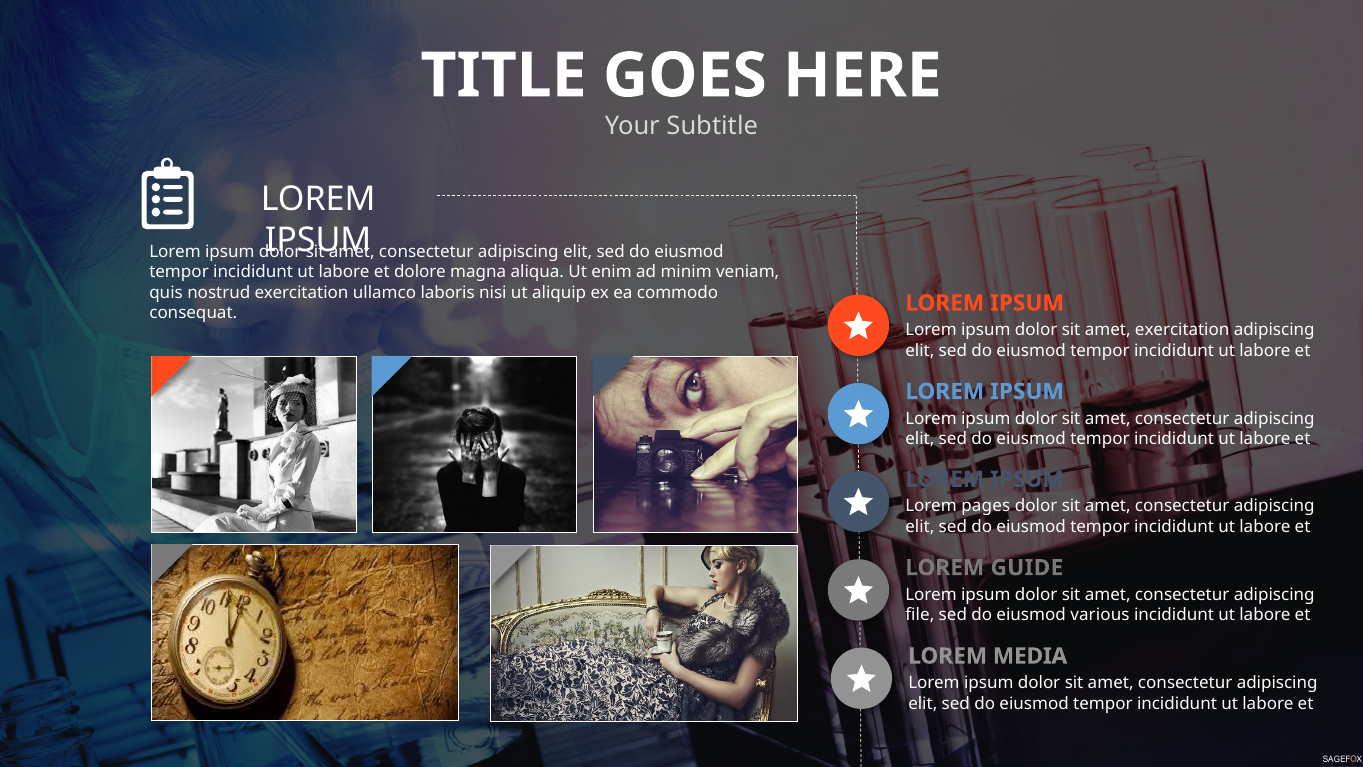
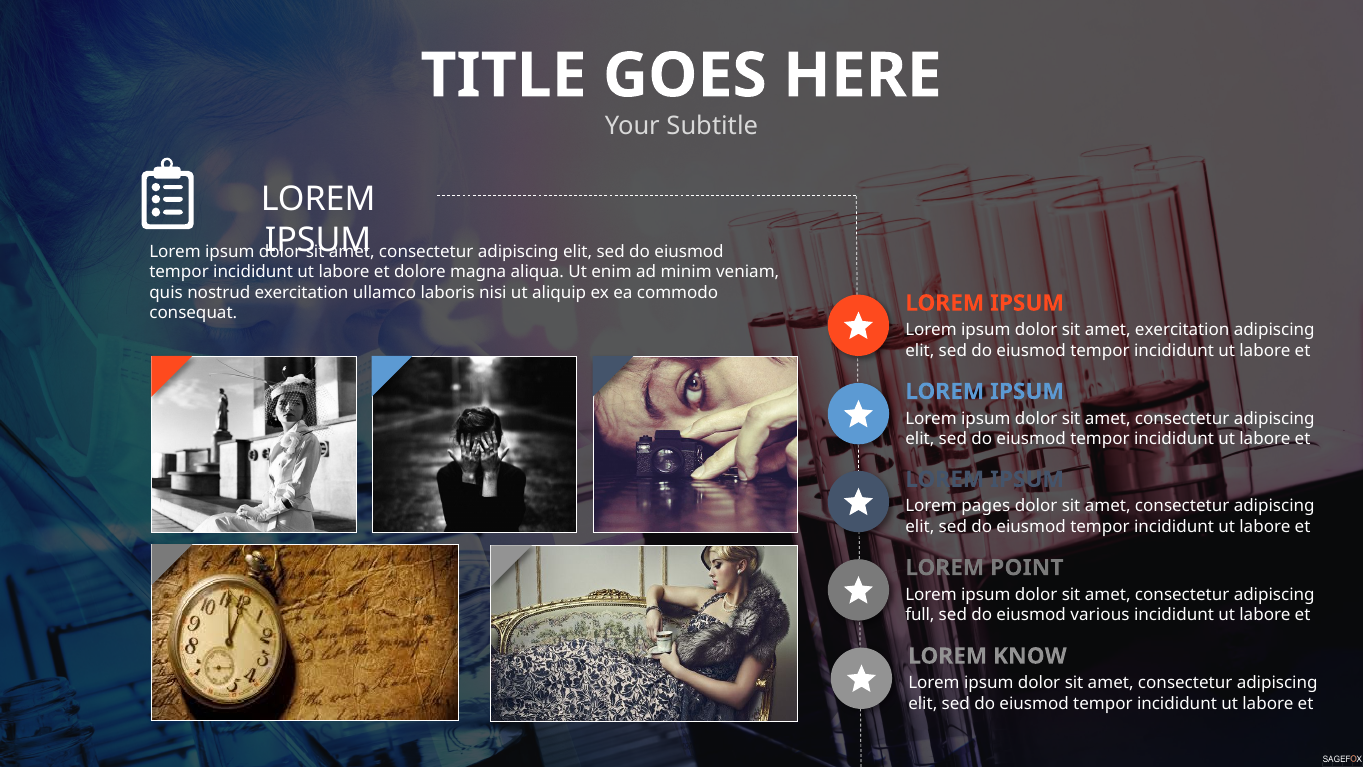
GUIDE: GUIDE -> POINT (1027, 567)
file: file -> full (920, 615)
MEDIA: MEDIA -> KNOW (1030, 656)
